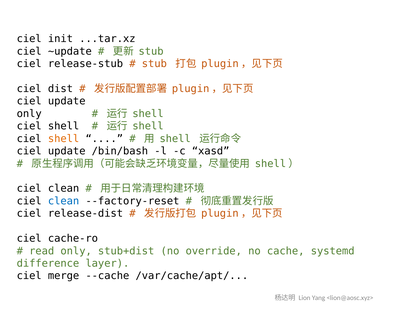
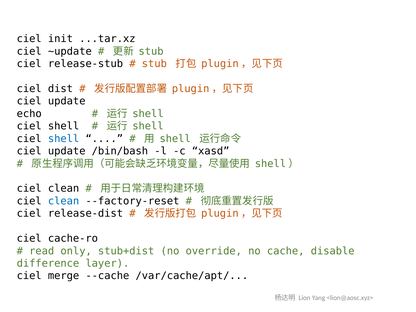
only: only -> echo (29, 114)
shell colour: orange -> blue (64, 139)
systemd: systemd -> disable (333, 251)
